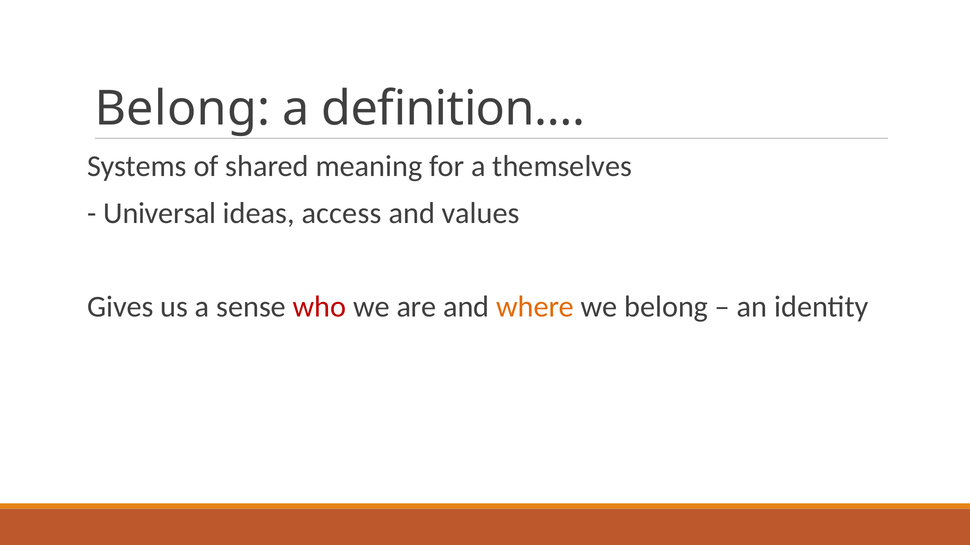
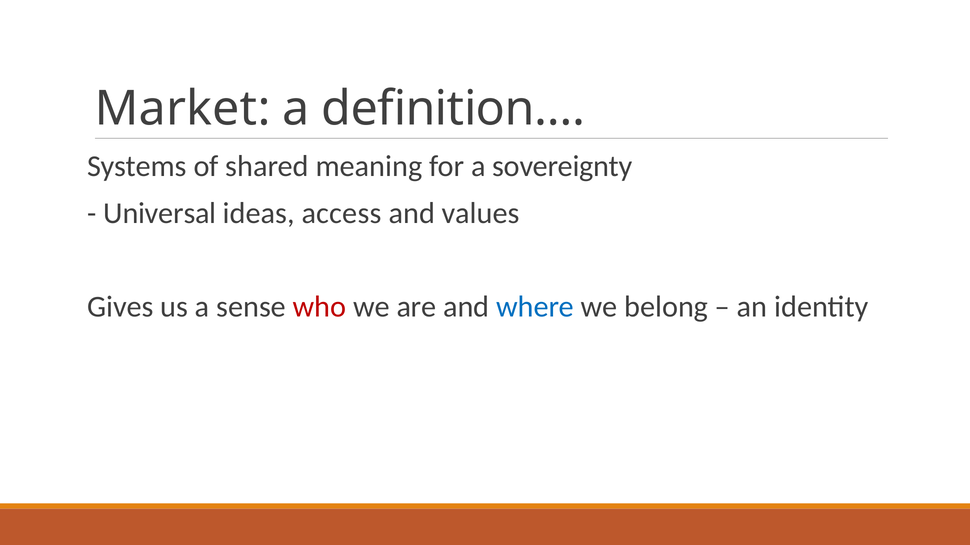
Belong: Belong -> Market (183, 109)
themselves: themselves -> sovereignty (562, 167)
where colour: orange -> blue (535, 307)
